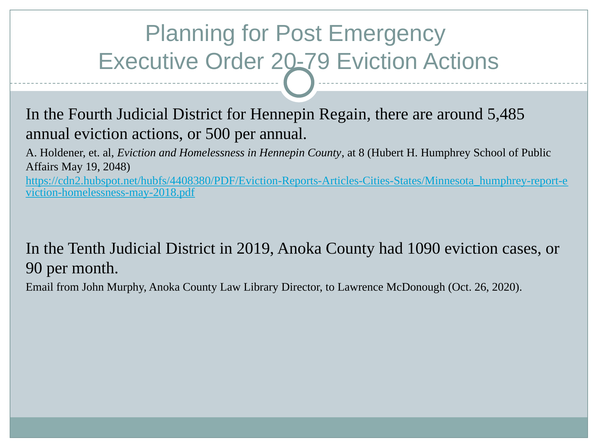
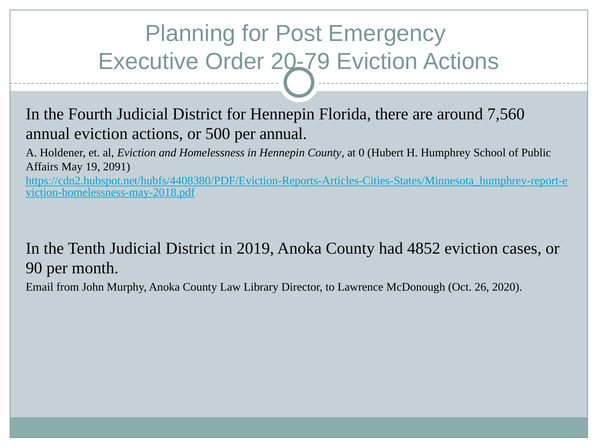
Regain: Regain -> Florida (345, 114)
5,485: 5,485 -> 7,560 (506, 114)
8: 8 -> 0 (362, 153)
2048: 2048 -> 2091 (117, 167)
1090: 1090 -> 4852 (424, 249)
